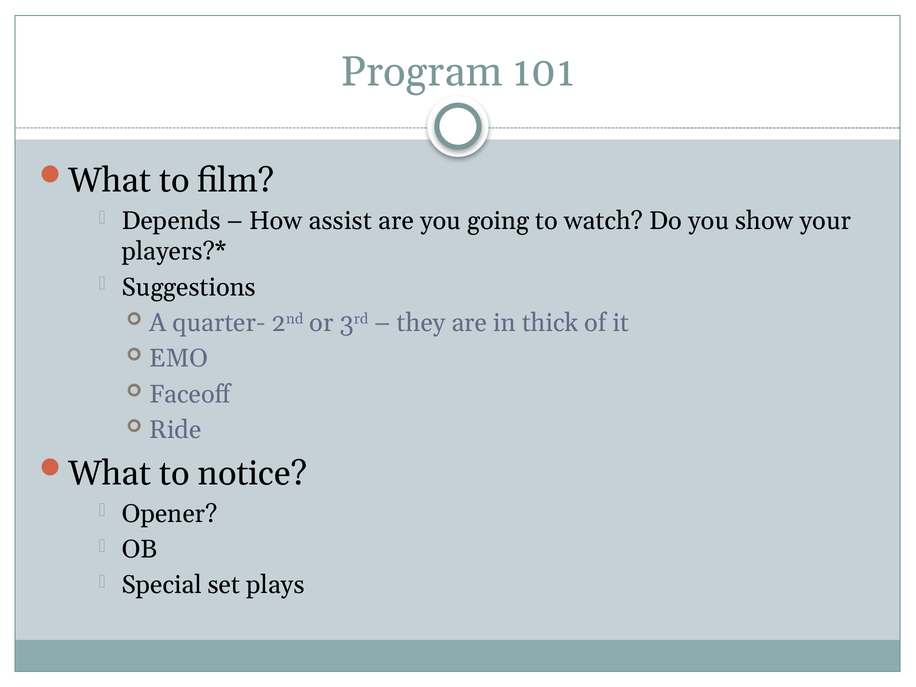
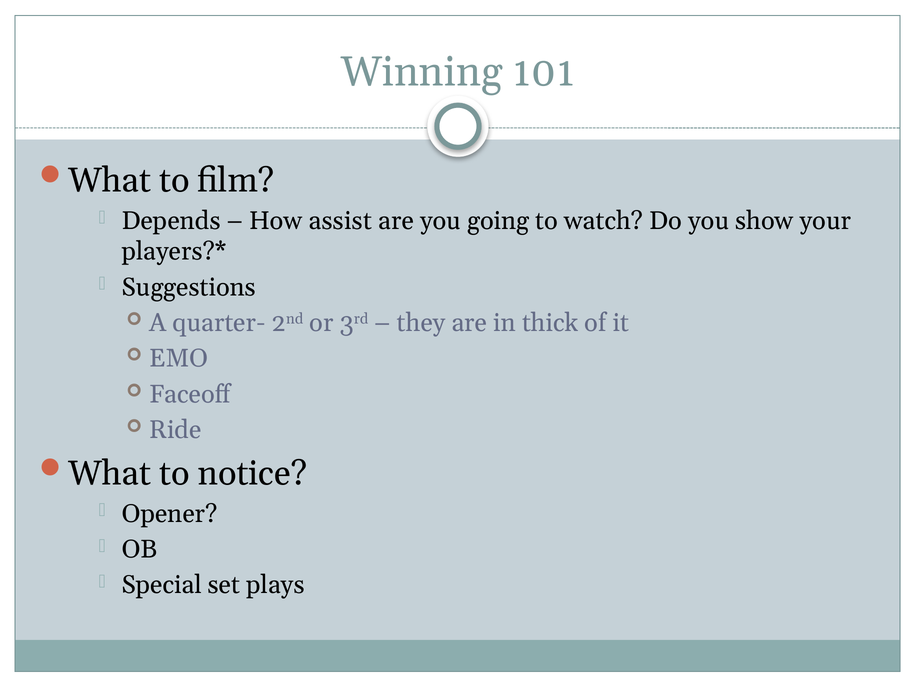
Program: Program -> Winning (422, 72)
